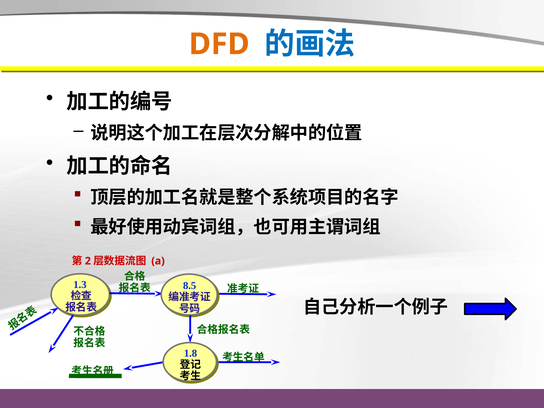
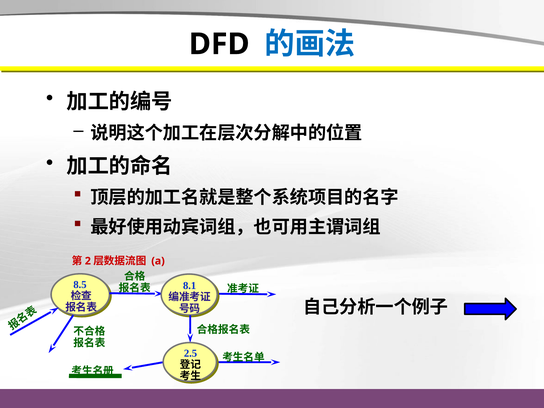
DFD colour: orange -> black (219, 44)
1.3: 1.3 -> 8.5 (80, 285)
8.5: 8.5 -> 8.1 (190, 286)
1.8: 1.8 -> 2.5 (191, 353)
